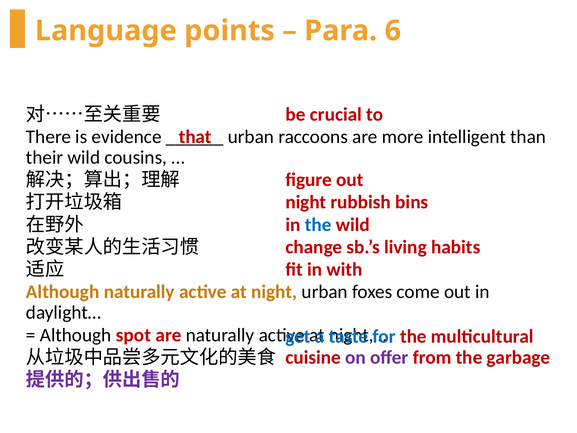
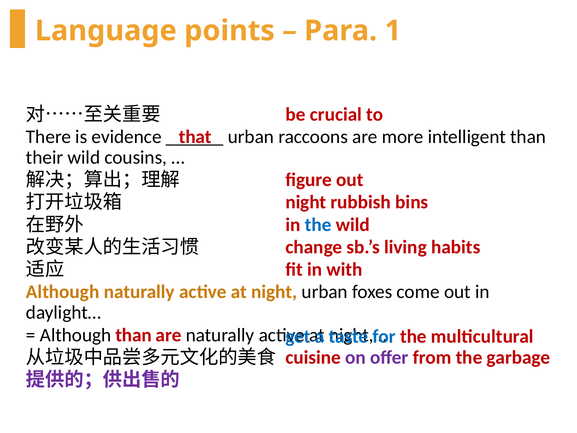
6: 6 -> 1 (393, 31)
Although spot: spot -> than (134, 335)
